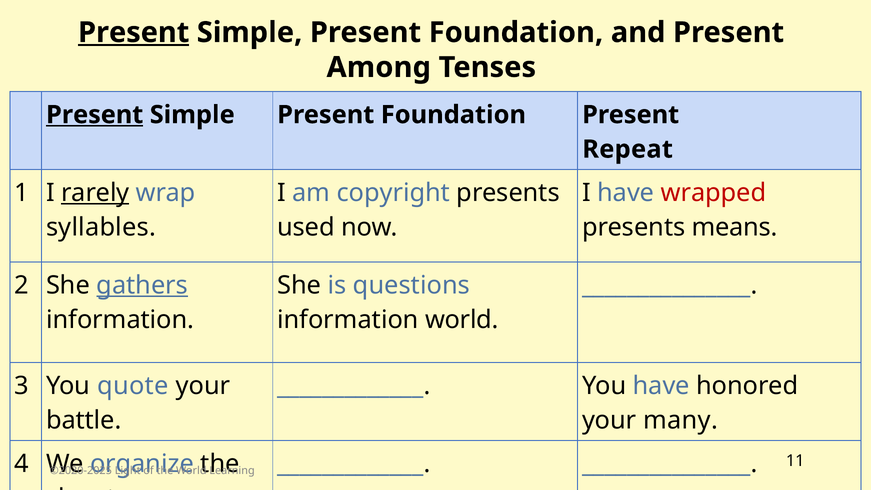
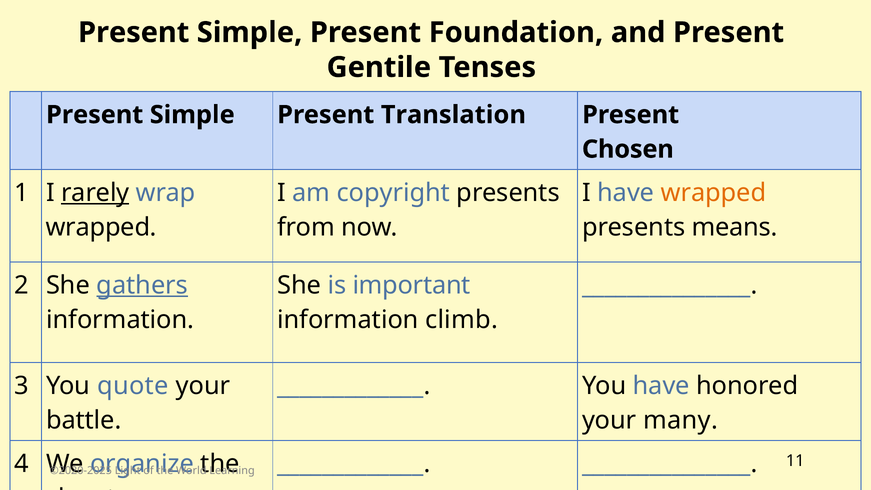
Present underline: present -> none (134, 32)
Among: Among -> Gentile (379, 67)
Present underline: present -> none (95, 115)
Foundation: Foundation -> Translation (453, 115)
Repeat: Repeat -> Chosen (628, 149)
wrapped colour: red -> orange (714, 193)
syllables: syllables -> wrapped (101, 227)
used: used -> from (306, 227)
questions: questions -> important (412, 285)
information world: world -> climb (462, 320)
